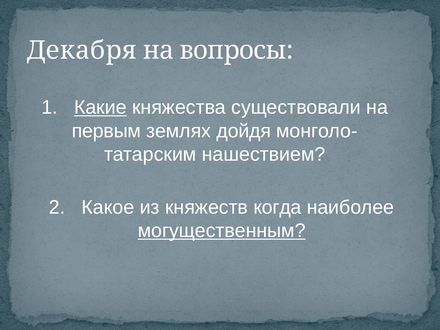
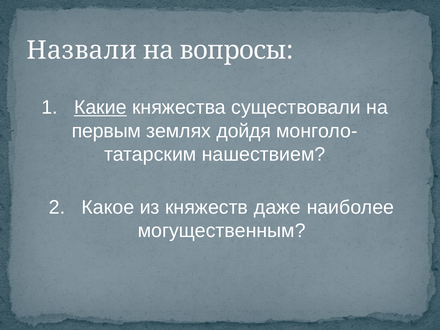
Декабря: Декабря -> Назвали (82, 50)
когда: когда -> даже (277, 207)
могущественным underline: present -> none (222, 231)
